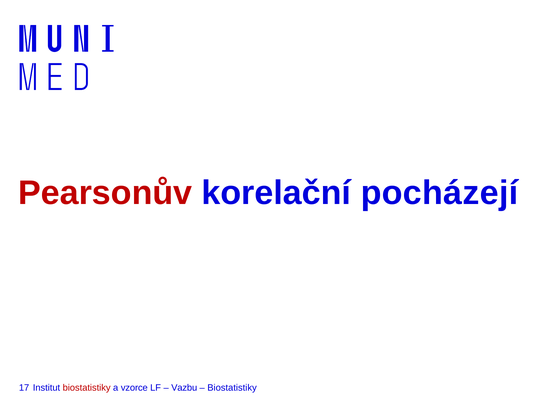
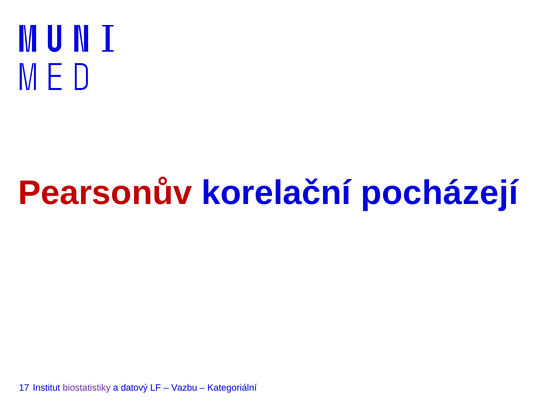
biostatistiky colour: red -> purple (87, 388)
vzorce: vzorce -> datový (134, 388)
Biostatistiky: Biostatistiky -> Kategoriální (232, 388)
